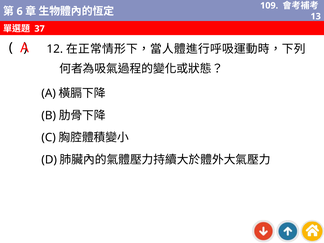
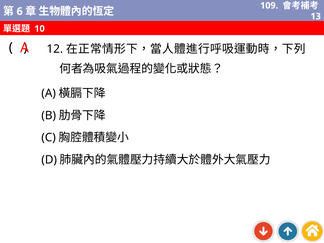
37: 37 -> 10 (40, 29)
